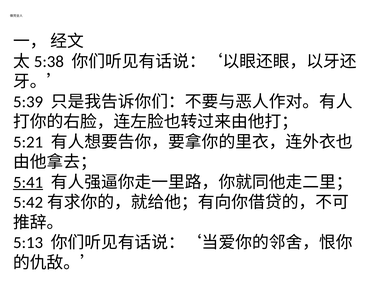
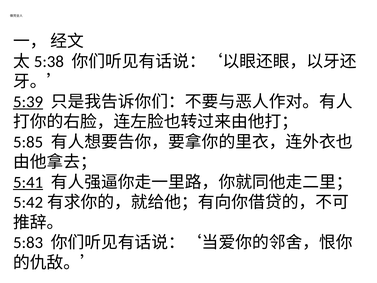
5:39 underline: none -> present (28, 102)
5:21: 5:21 -> 5:85 (28, 142)
5:13: 5:13 -> 5:83 (28, 242)
